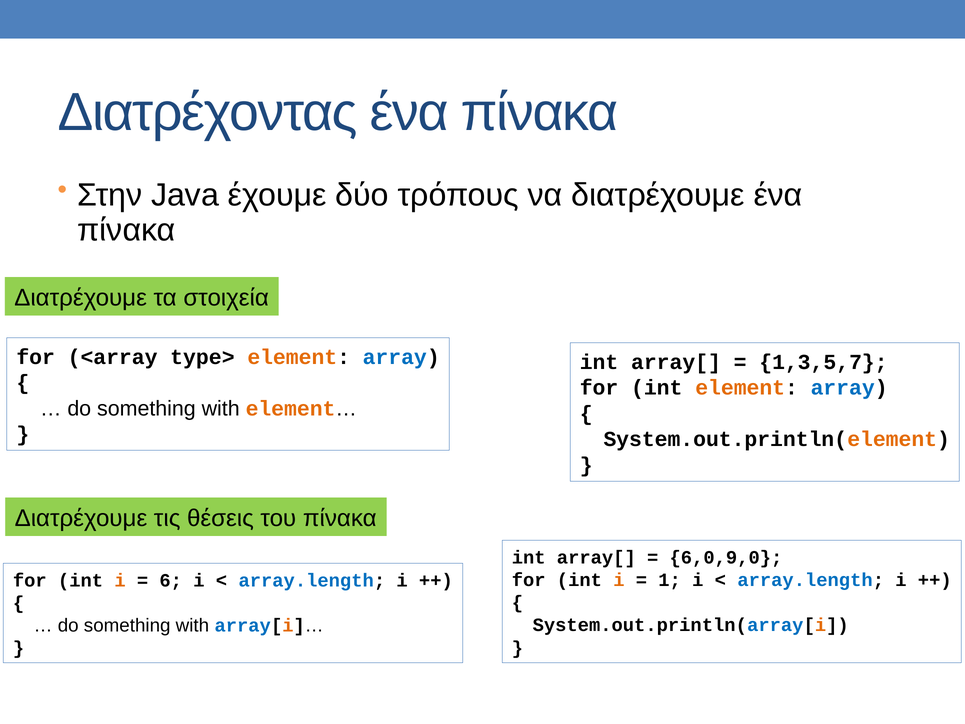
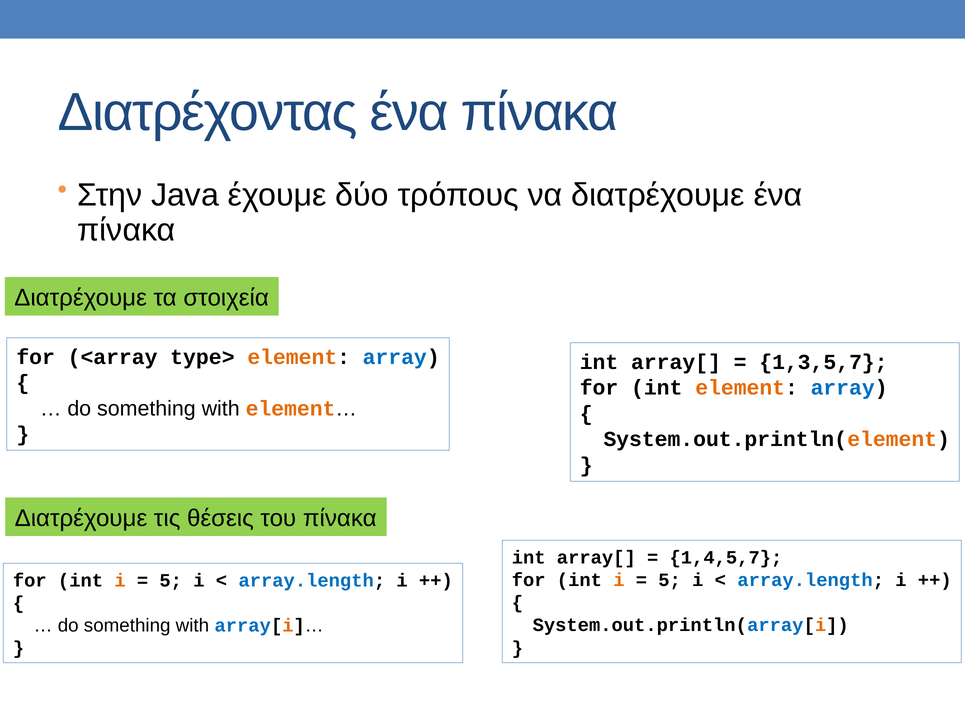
6,0,9,0: 6,0,9,0 -> 1,4,5,7 (726, 557)
1: 1 -> 5 (670, 580)
6: 6 -> 5 (171, 580)
